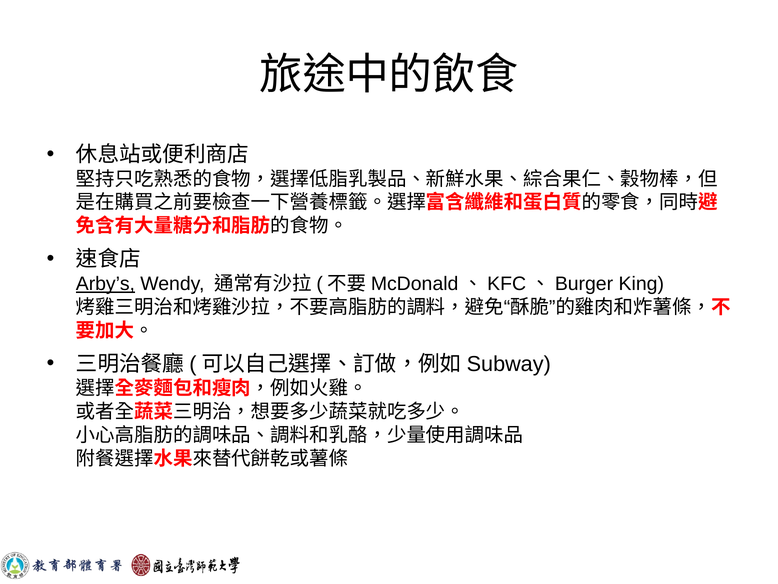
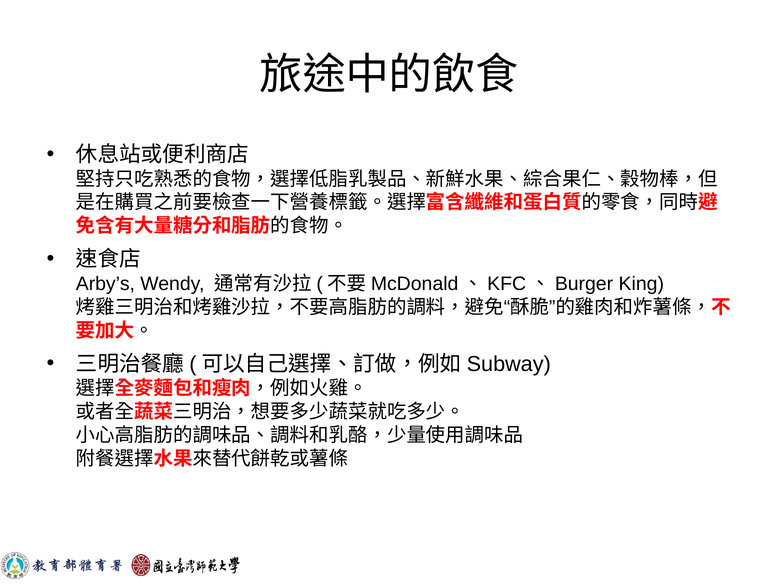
Arby’s underline: present -> none (105, 284)
